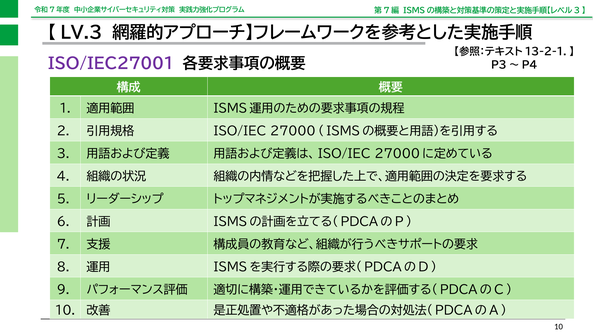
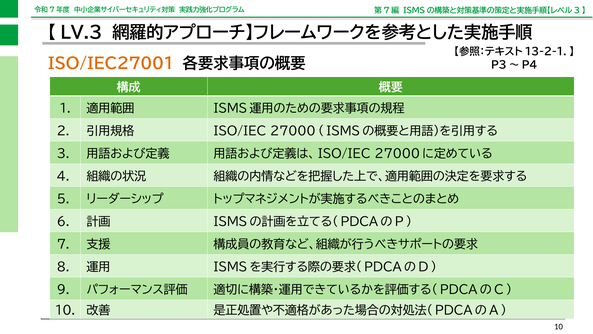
ISO/IEC27001 colour: purple -> orange (111, 64)
